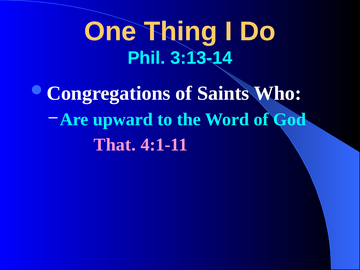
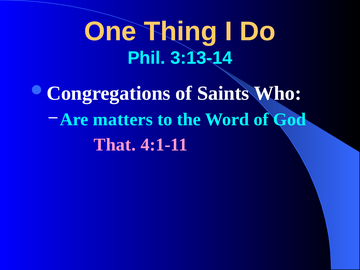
upward: upward -> matters (123, 119)
